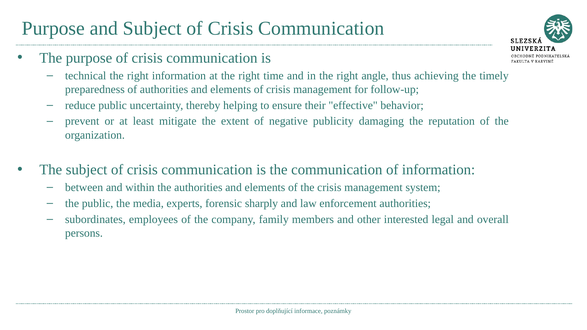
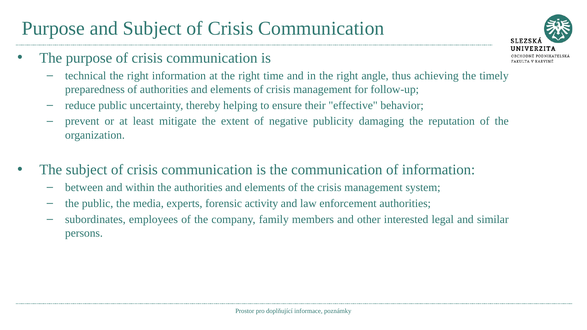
sharply: sharply -> activity (261, 204)
overall: overall -> similar (493, 220)
